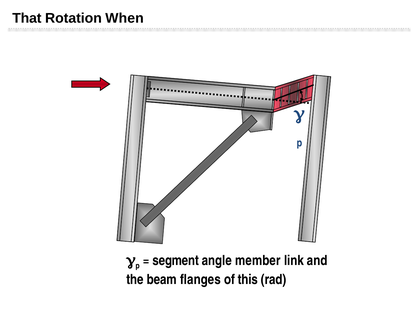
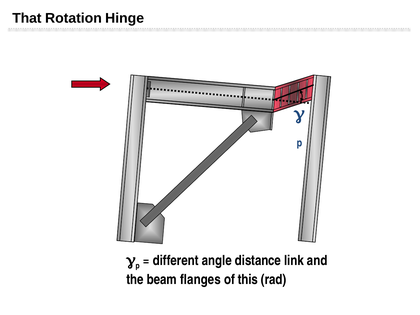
When: When -> Hinge (125, 18)
segment: segment -> different (176, 261)
member: member -> distance (258, 261)
